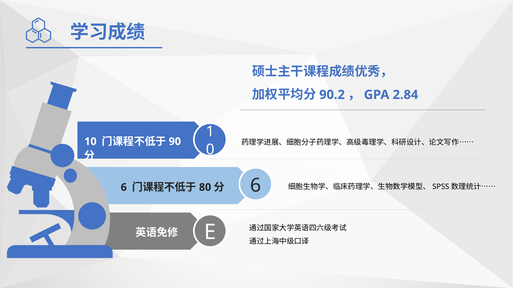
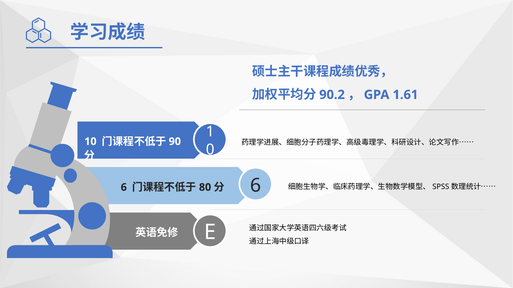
2.84: 2.84 -> 1.61 (405, 95)
